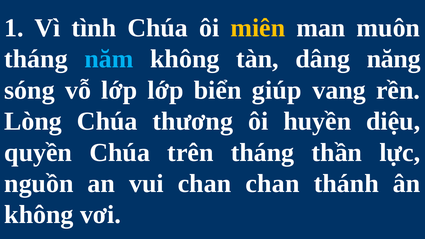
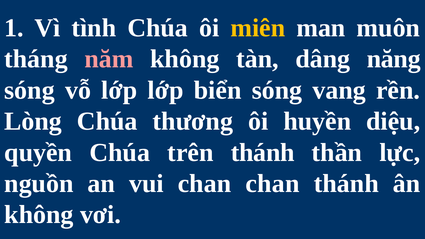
năm colour: light blue -> pink (109, 59)
biển giúp: giúp -> sóng (277, 90)
trên tháng: tháng -> thánh (263, 152)
